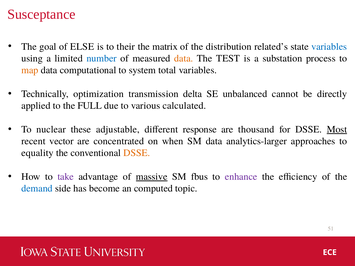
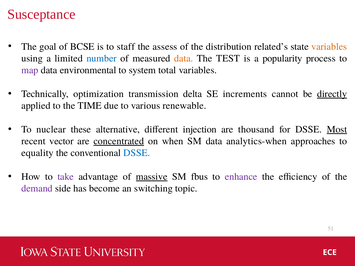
ELSE: ELSE -> BCSE (82, 47)
their: their -> staff (126, 47)
matrix: matrix -> assess (165, 47)
variables colour: blue -> orange (329, 47)
substation: substation -> popularity (282, 58)
map colour: orange -> purple (30, 70)
computational: computational -> environmental (88, 70)
unbalanced: unbalanced -> increments (245, 94)
directly underline: none -> present (332, 94)
FULL: FULL -> TIME (90, 106)
calculated: calculated -> renewable (184, 106)
adjustable: adjustable -> alternative (118, 129)
response: response -> injection (200, 129)
concentrated underline: none -> present (119, 141)
analytics-larger: analytics-larger -> analytics-when (257, 141)
DSSE colour: orange -> blue (137, 153)
demand colour: blue -> purple (37, 189)
computed: computed -> switching (153, 189)
